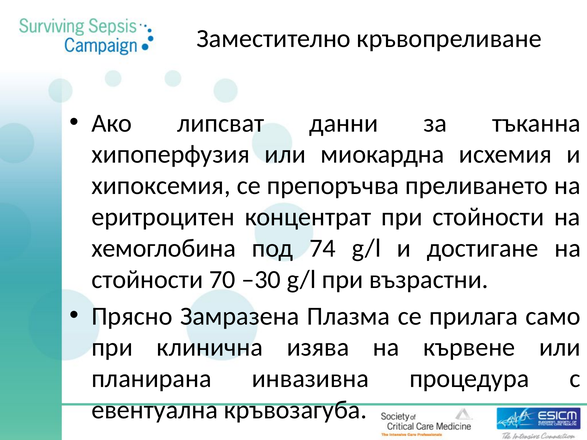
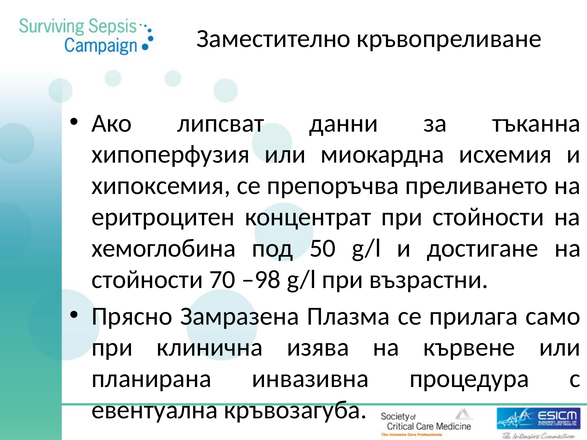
74: 74 -> 50 (323, 248)
–30: –30 -> –98 (261, 280)
